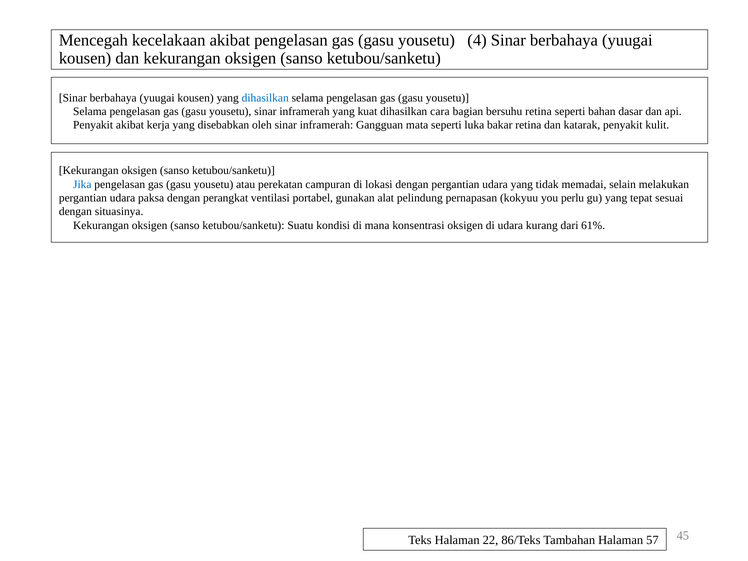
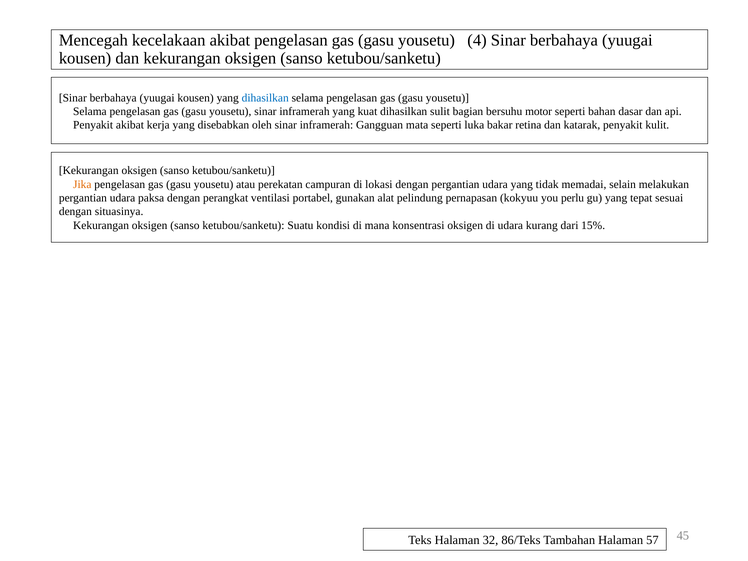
cara: cara -> sulit (440, 111)
bersuhu retina: retina -> motor (539, 111)
Jika colour: blue -> orange (82, 184)
61%: 61% -> 15% (593, 225)
22: 22 -> 32 (491, 540)
